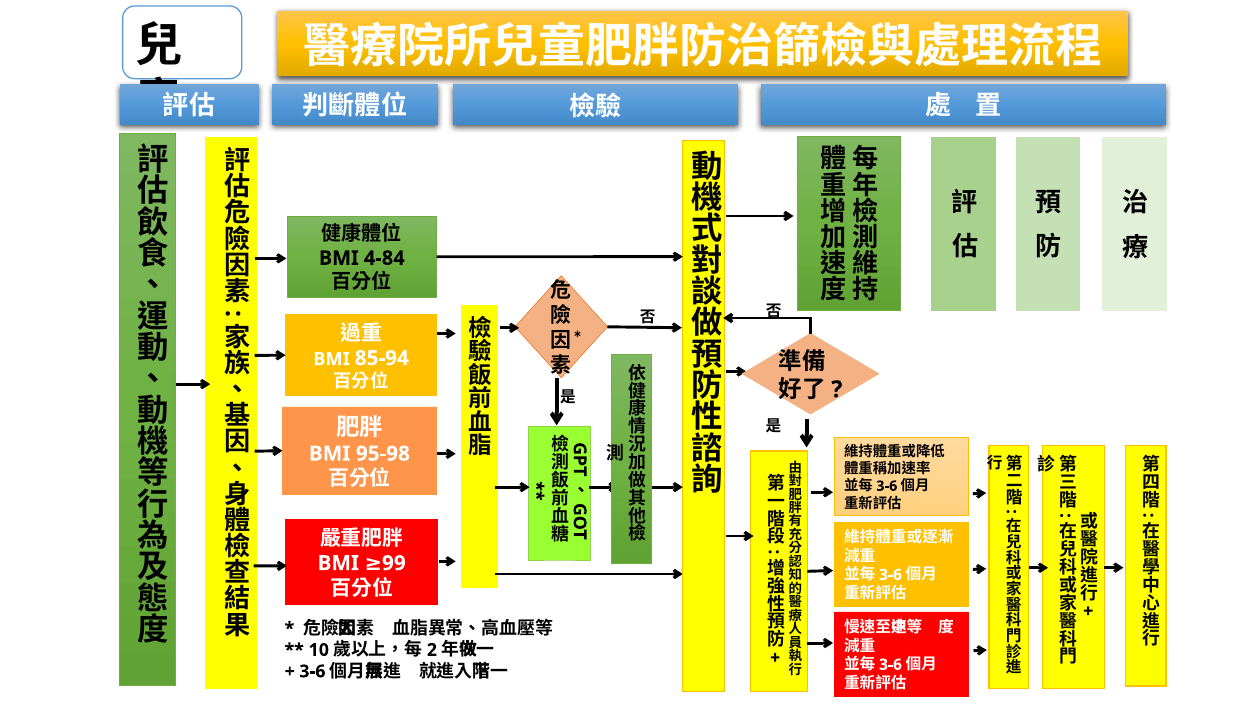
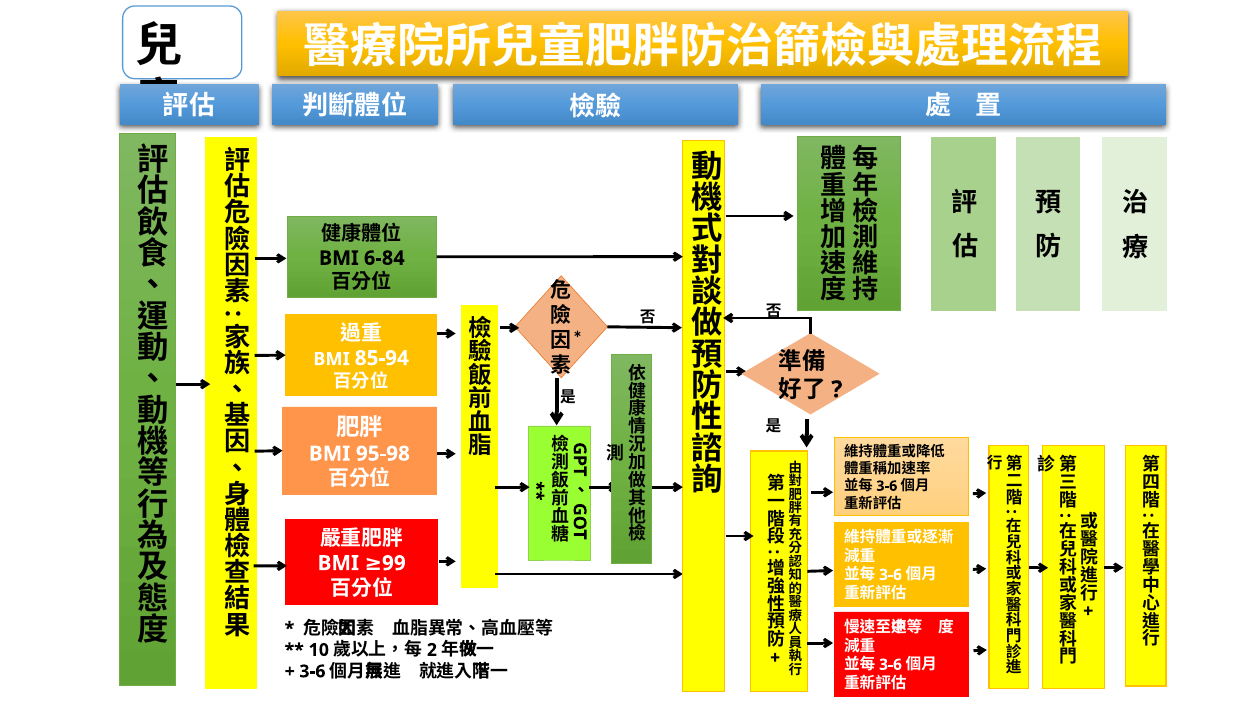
4-84: 4-84 -> 6-84 (384, 258)
